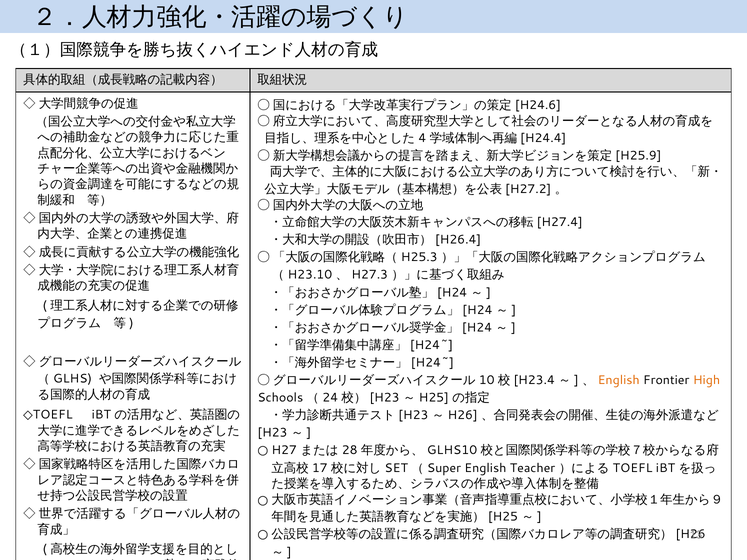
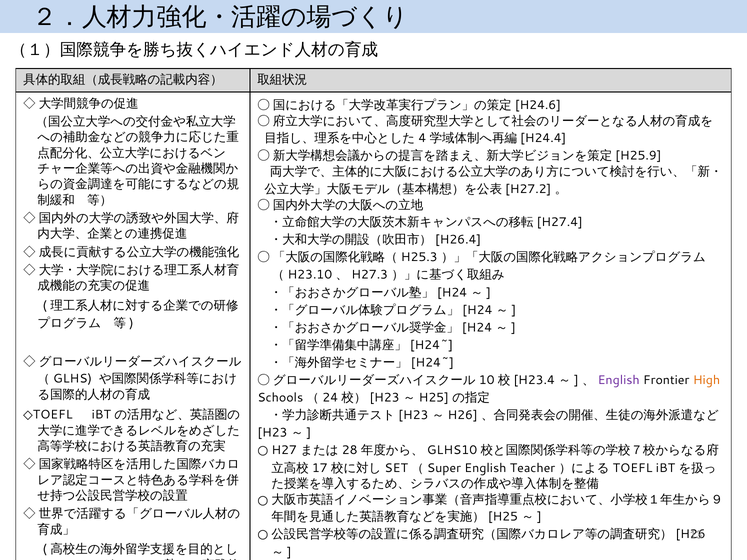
English colour: orange -> purple (619, 380)
